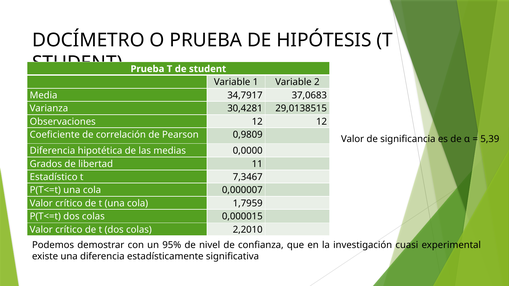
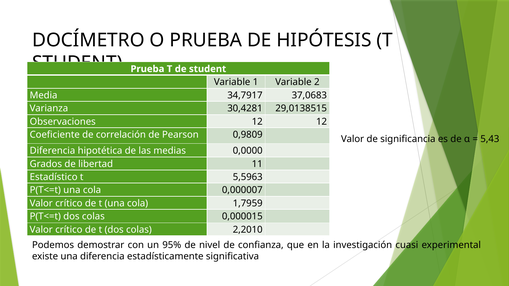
5,39: 5,39 -> 5,43 (490, 139)
7,3467: 7,3467 -> 5,5963 (248, 177)
